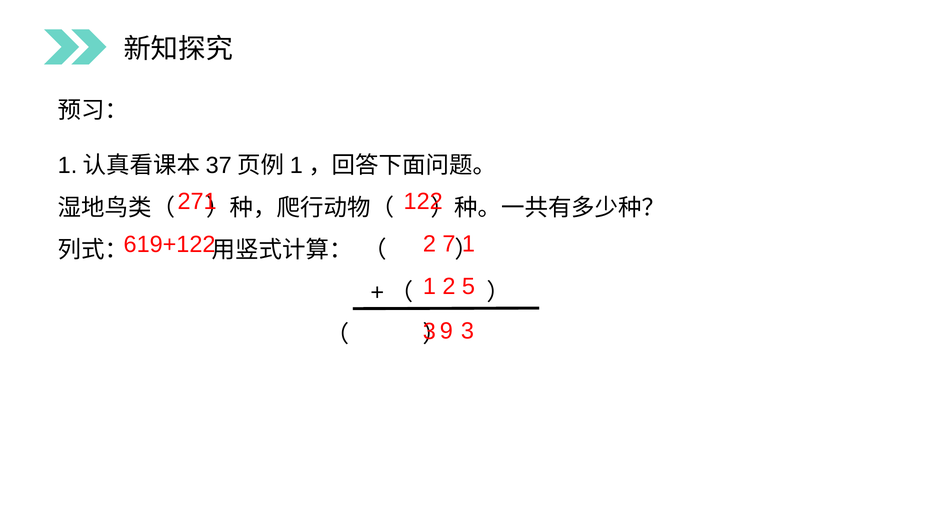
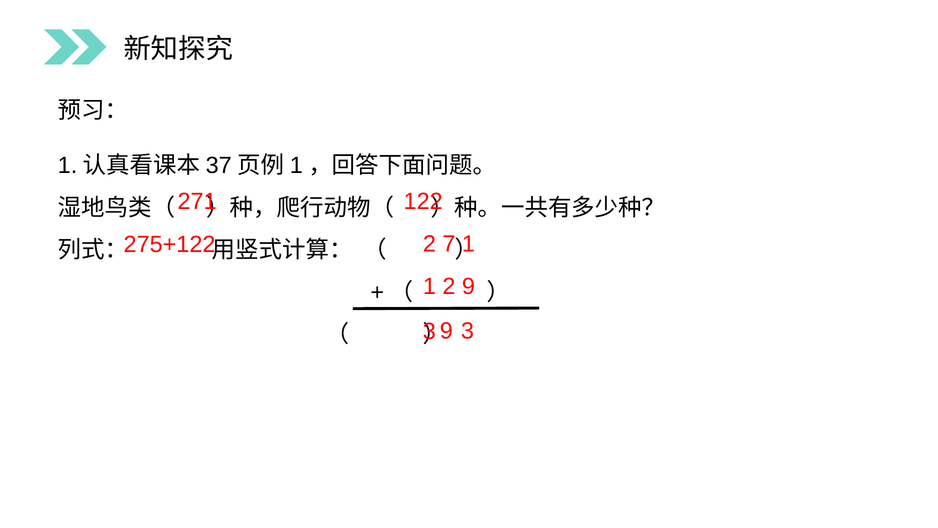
619+122: 619+122 -> 275+122 (170, 244)
2 5: 5 -> 9 (468, 286)
